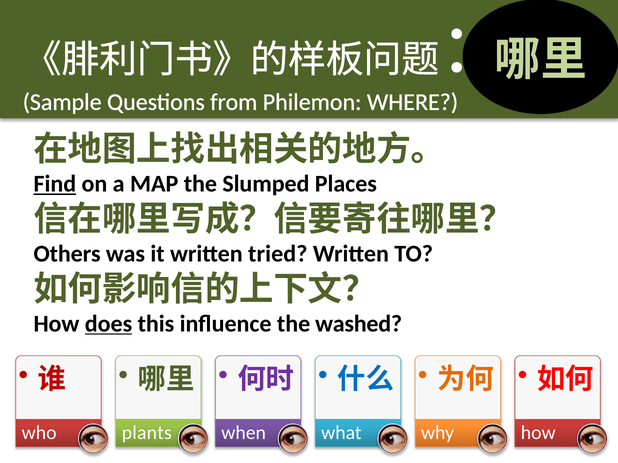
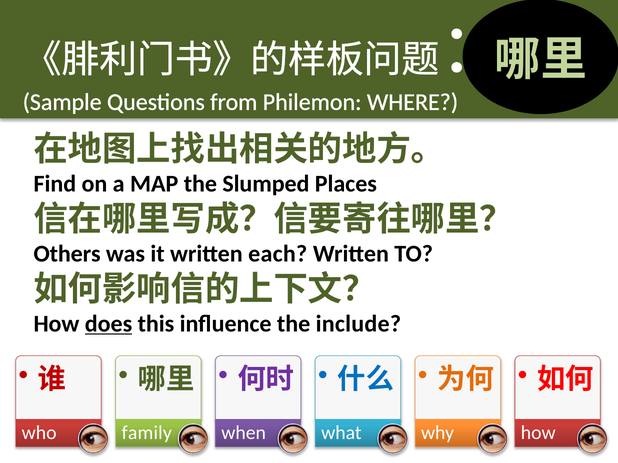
Find underline: present -> none (55, 184)
tried: tried -> each (278, 254)
washed: washed -> include (358, 324)
plants: plants -> family (147, 433)
